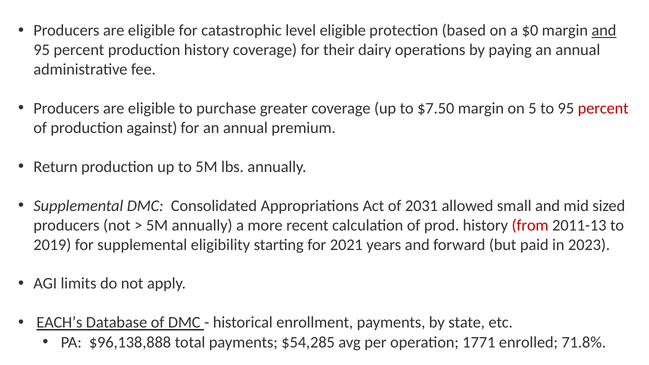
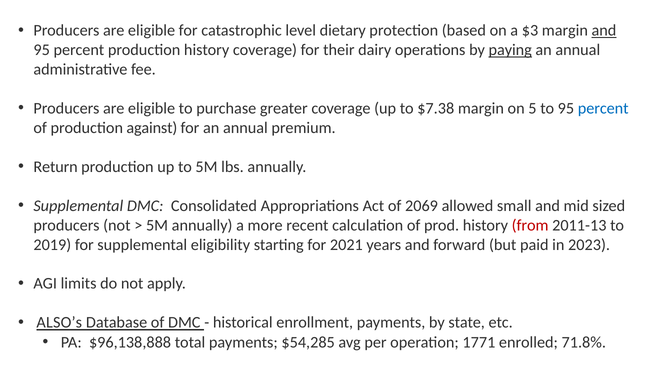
level eligible: eligible -> dietary (343, 31)
$0: $0 -> $3 (530, 31)
paying underline: none -> present (510, 50)
$7.50: $7.50 -> $7.38 (436, 108)
percent colour: red -> blue (603, 108)
2031: 2031 -> 2069 (422, 206)
EACH’s: EACH’s -> ALSO’s (59, 323)
